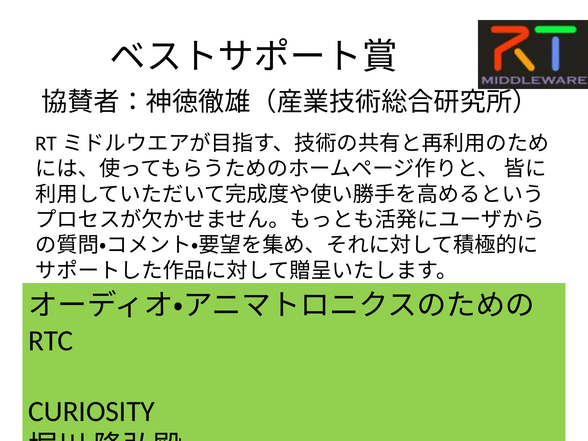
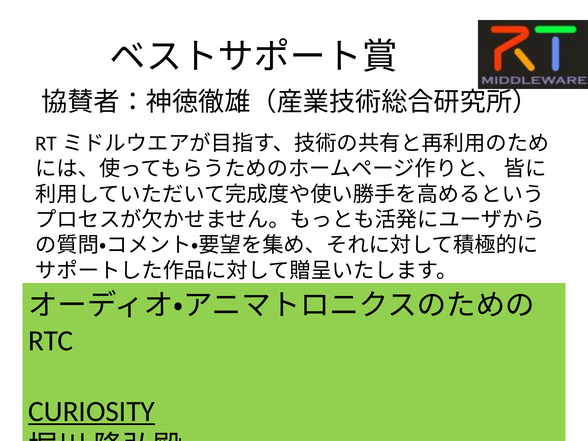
CURIOSITY underline: none -> present (92, 411)
